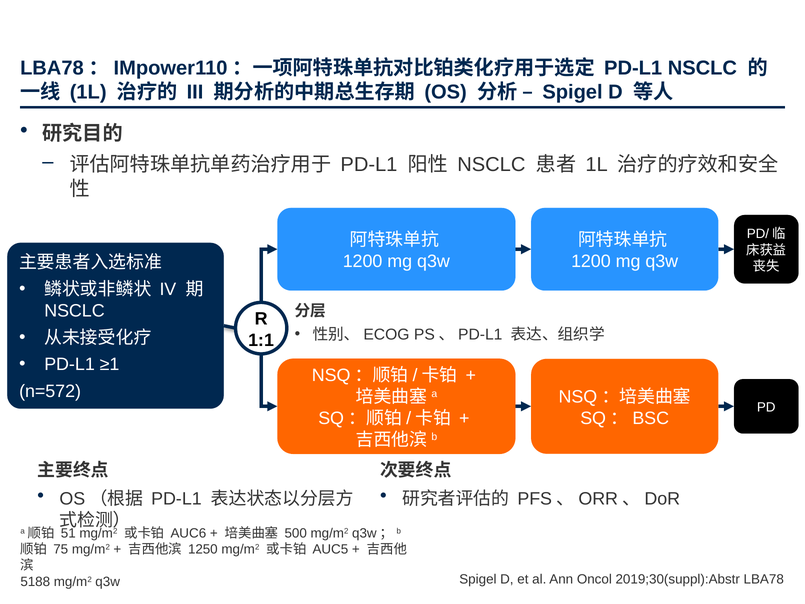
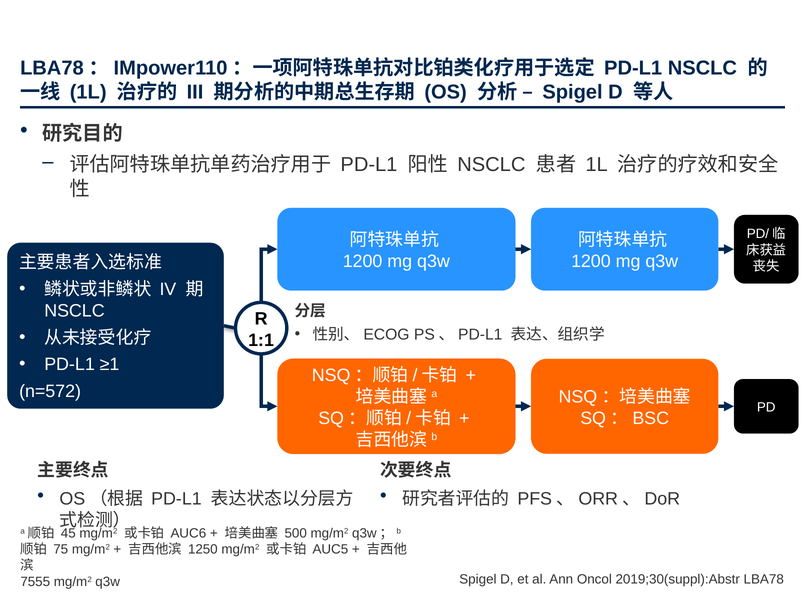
51: 51 -> 45 (68, 533)
5188: 5188 -> 7555 (35, 581)
